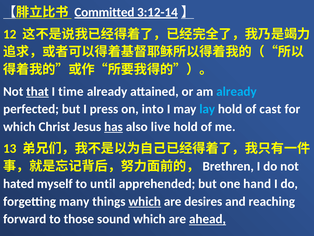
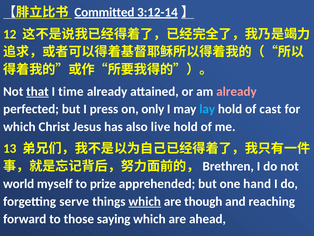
already colour: light blue -> pink (236, 91)
into: into -> only (153, 109)
has underline: present -> none (113, 126)
hated: hated -> world (19, 184)
until: until -> prize (103, 184)
many: many -> serve (74, 201)
desires: desires -> though (203, 201)
sound: sound -> saying (114, 219)
ahead underline: present -> none (207, 219)
